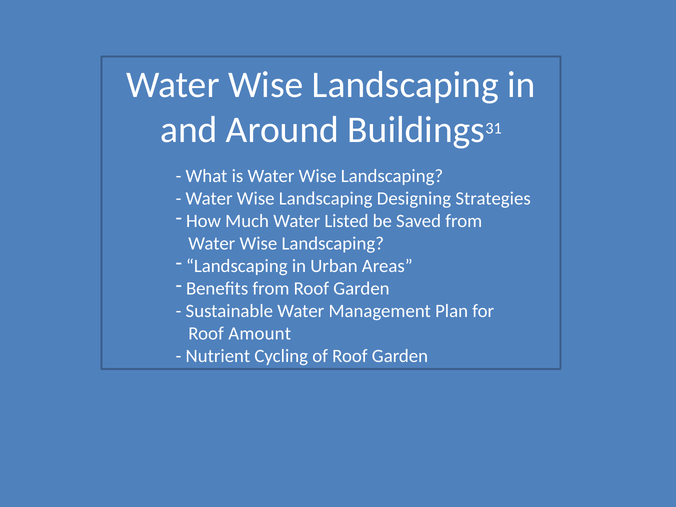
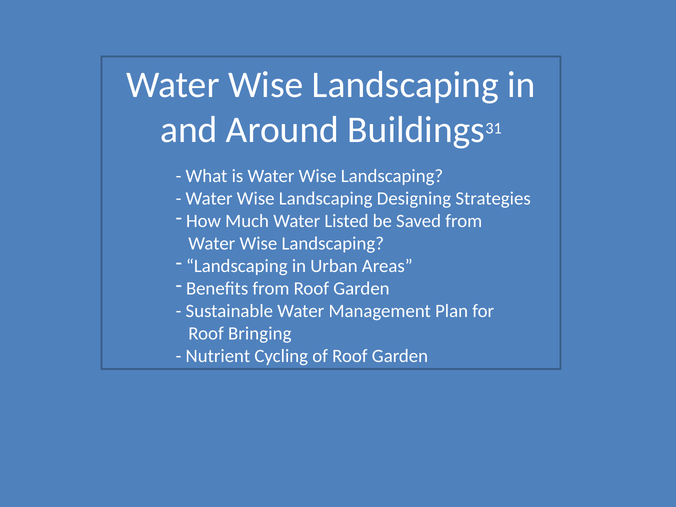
Amount: Amount -> Bringing (260, 334)
